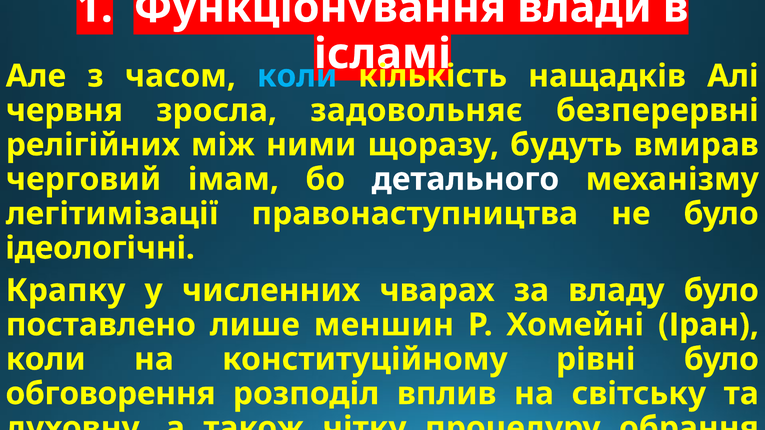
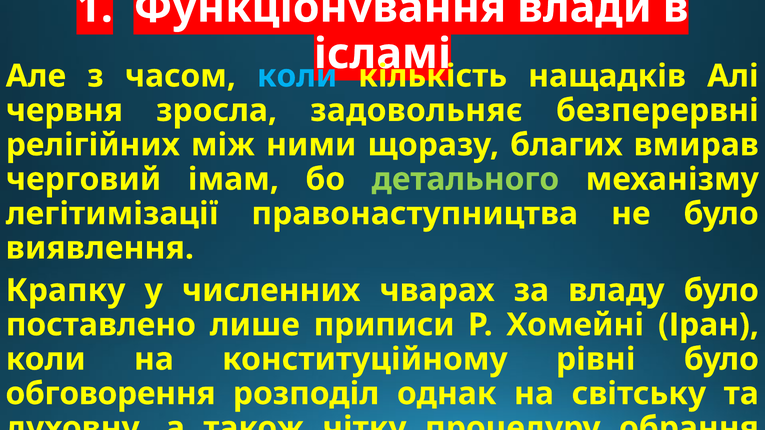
будуть: будуть -> благих (566, 145)
детального colour: white -> light green (465, 179)
ідеологічні: ідеологічні -> виявлення (100, 248)
меншин: меншин -> приписи (384, 325)
вплив: вплив -> однак (447, 394)
